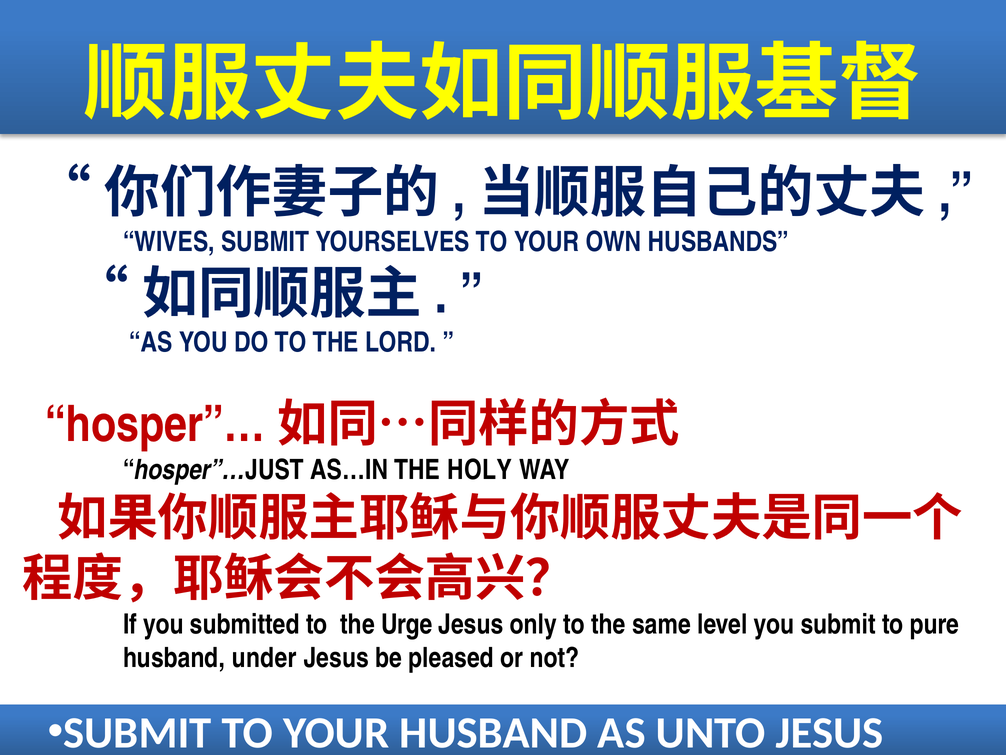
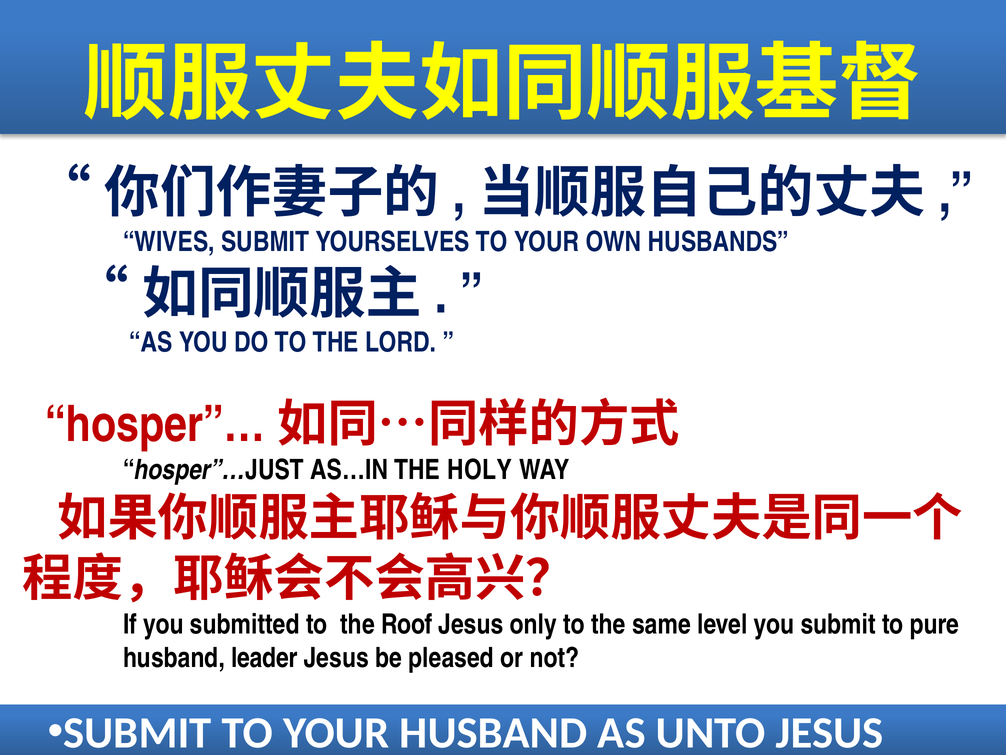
Urge: Urge -> Roof (407, 624)
under: under -> leader (265, 658)
